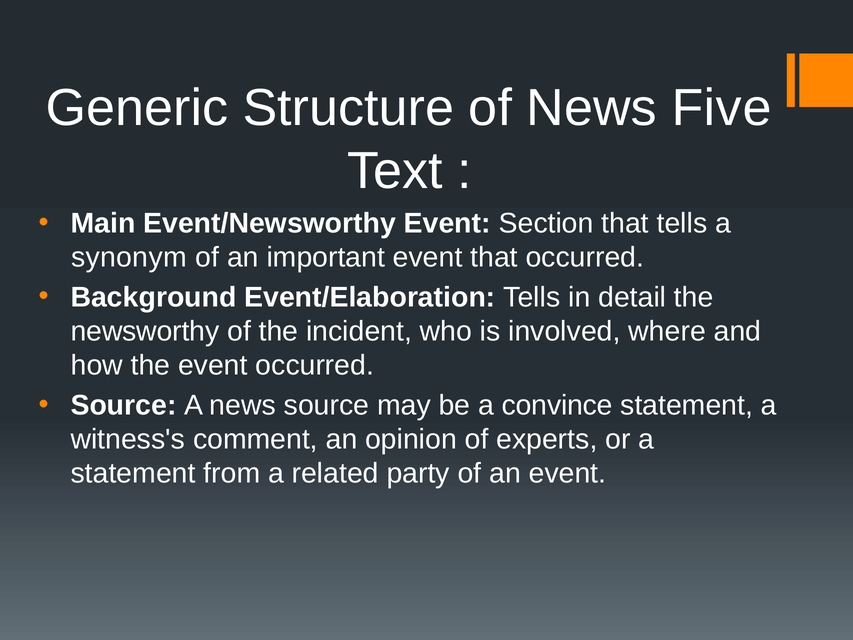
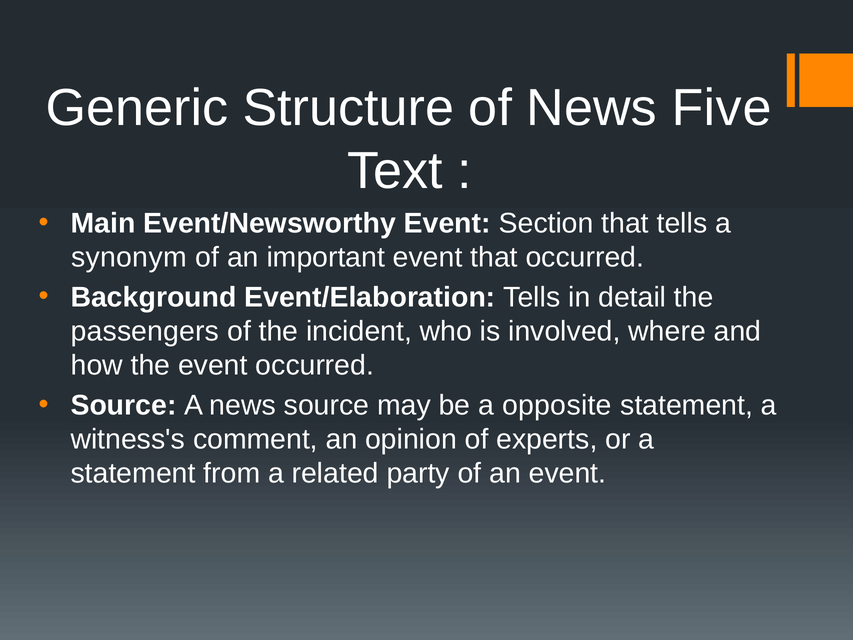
newsworthy: newsworthy -> passengers (145, 331)
convince: convince -> opposite (557, 405)
